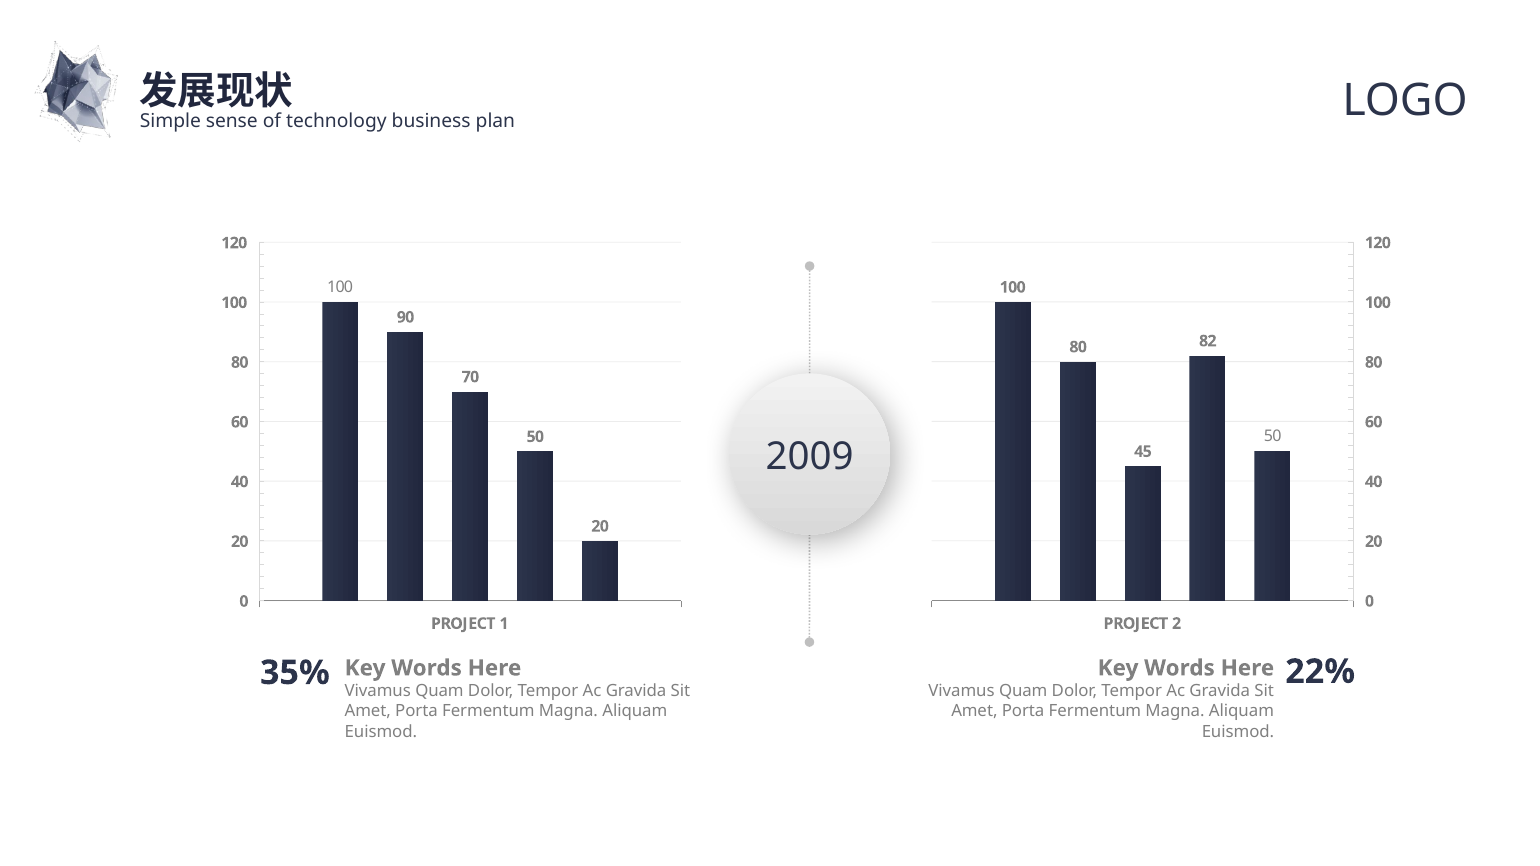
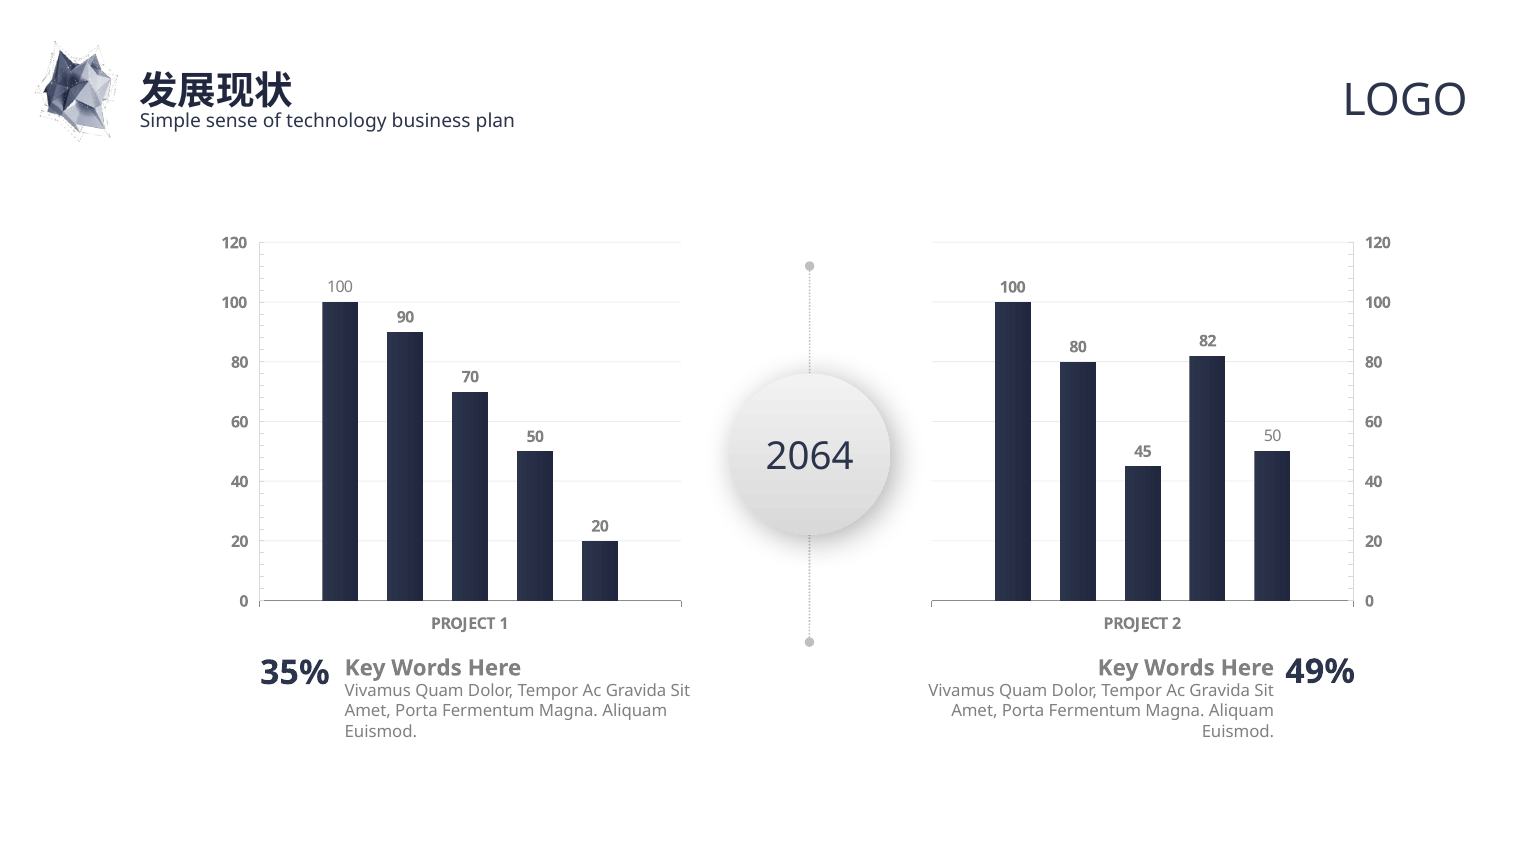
2009: 2009 -> 2064 (810, 457)
22%: 22% -> 49% (1320, 672)
